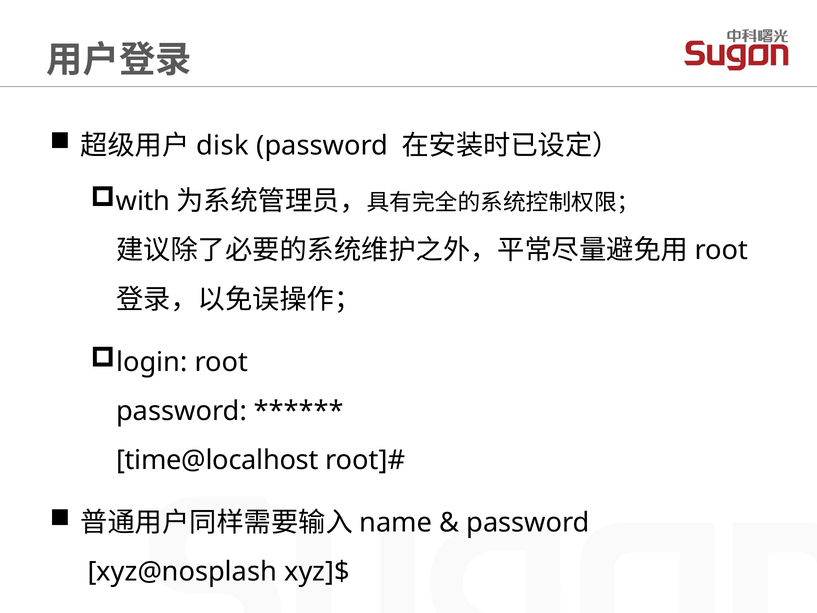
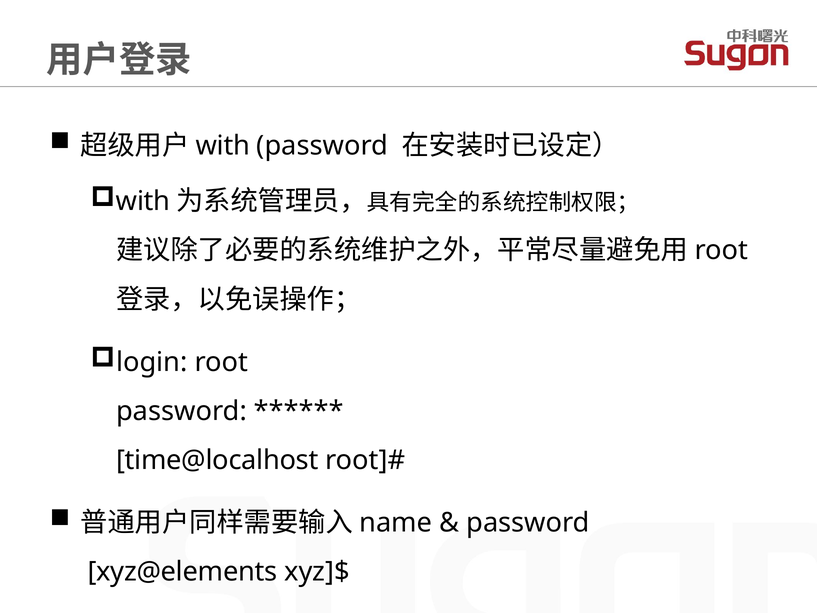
disk: disk -> with (223, 146)
xyz@nosplash: xyz@nosplash -> xyz@elements (182, 572)
